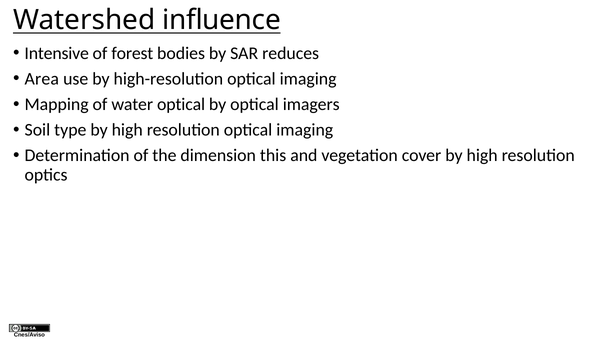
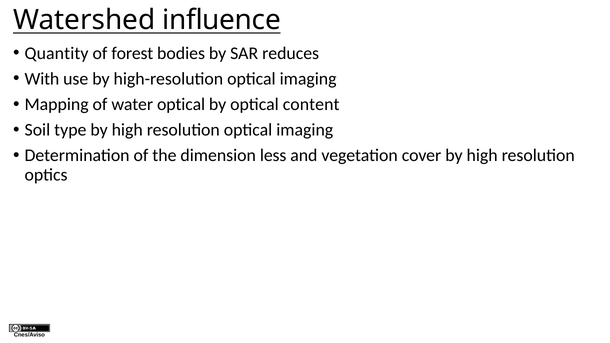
Intensive: Intensive -> Quantity (57, 53)
Area: Area -> With (42, 79)
imagers: imagers -> content (311, 104)
this: this -> less (273, 156)
